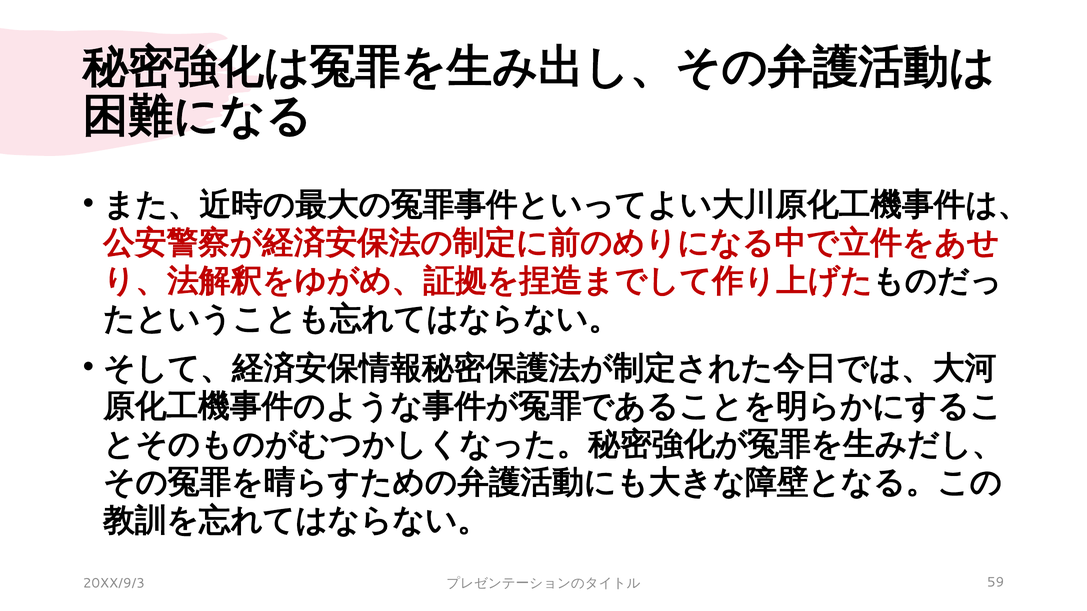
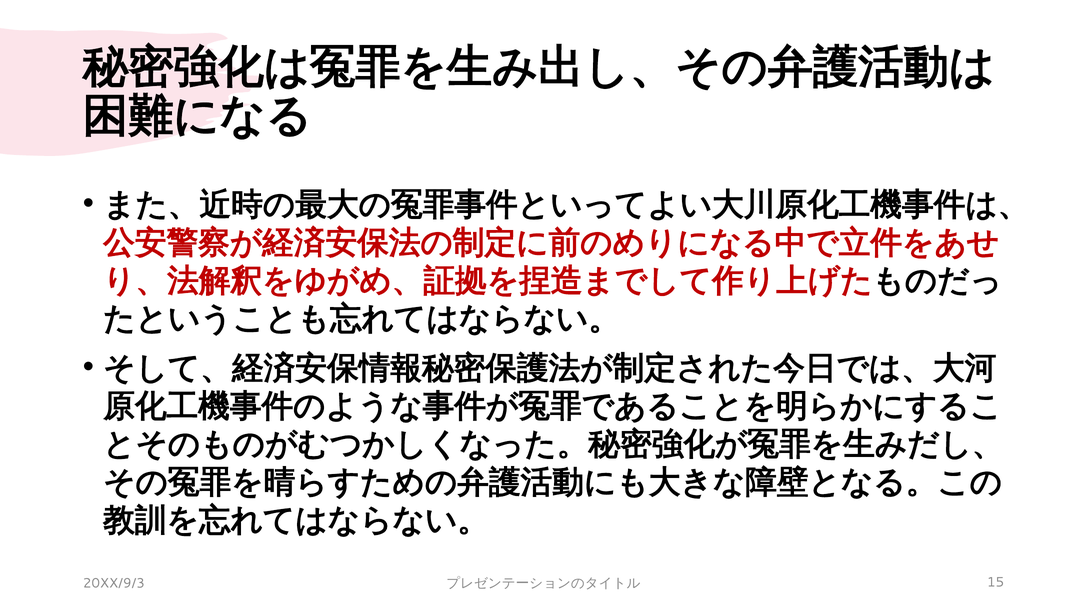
59: 59 -> 15 (996, 582)
